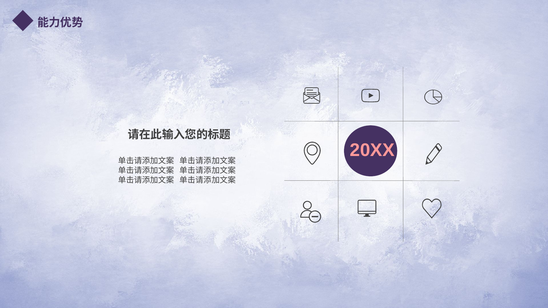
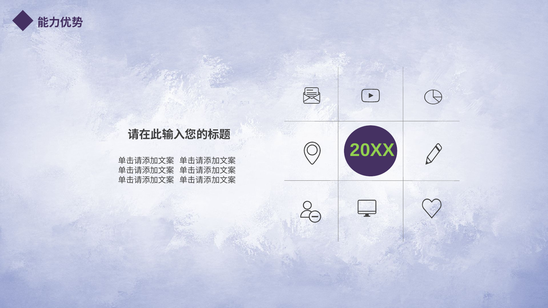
20XX colour: pink -> light green (372, 150)
